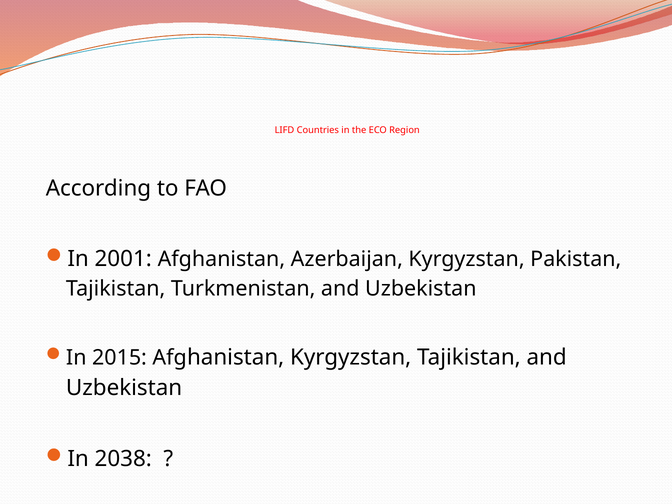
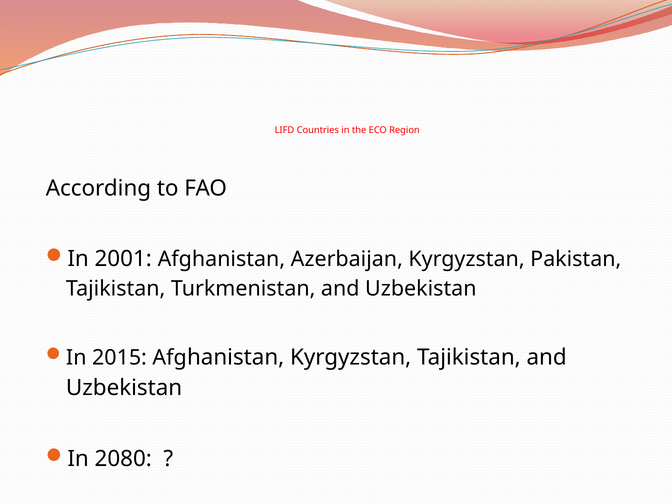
2038: 2038 -> 2080 (123, 459)
